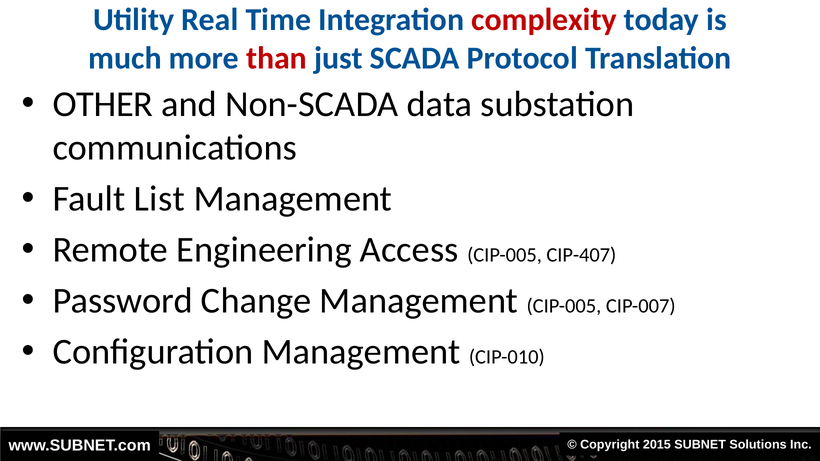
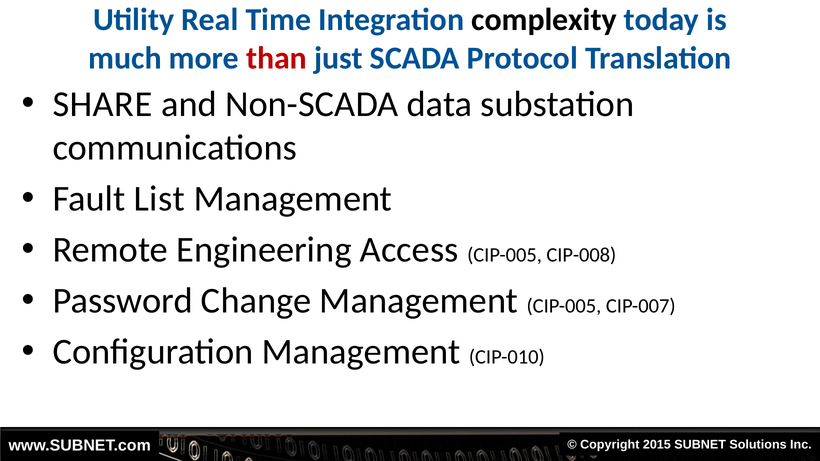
complexity colour: red -> black (544, 20)
OTHER: OTHER -> SHARE (103, 104)
CIP-407: CIP-407 -> CIP-008 (581, 255)
